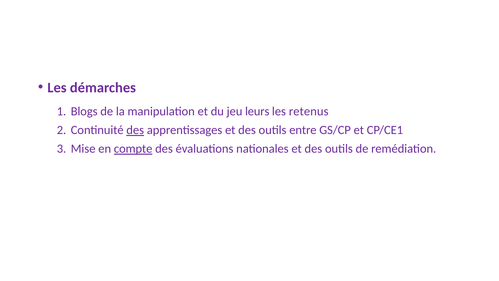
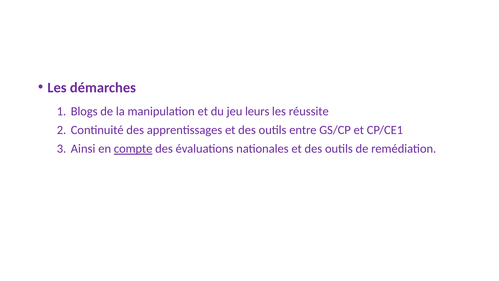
retenus: retenus -> réussite (309, 111)
des underline: present -> none (135, 130)
Mise: Mise -> Ainsi (83, 149)
